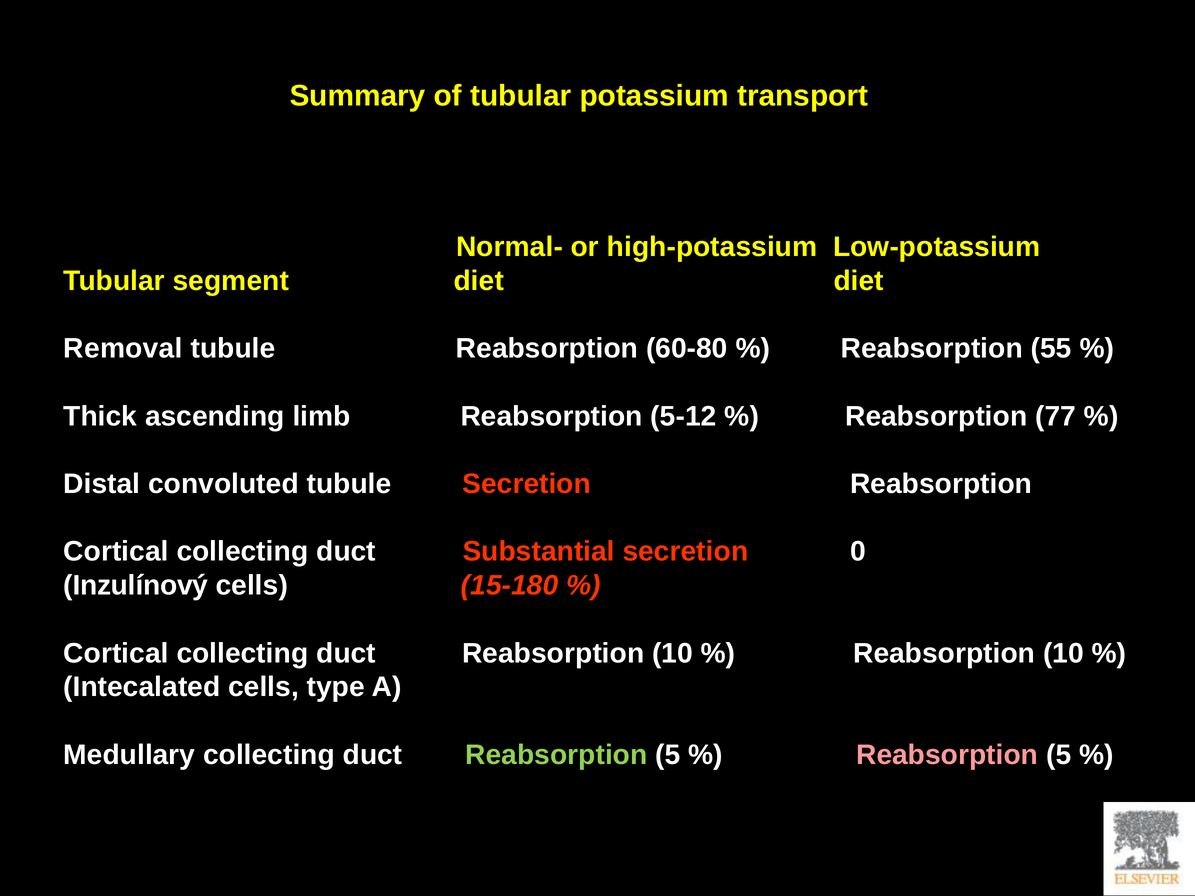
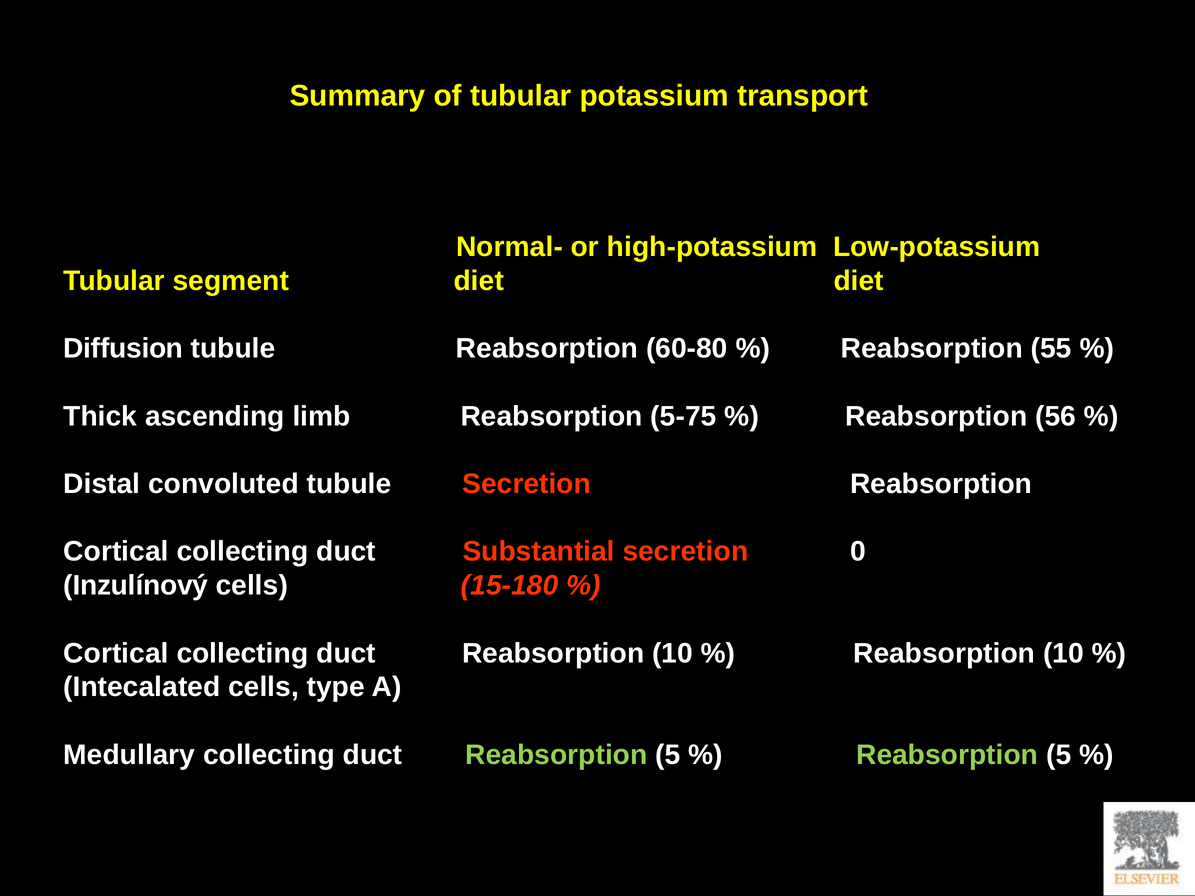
Removal: Removal -> Diffusion (123, 349)
5-12: 5-12 -> 5-75 (683, 416)
77: 77 -> 56 (1056, 416)
Reabsorption colour: pink -> light green (947, 755)
